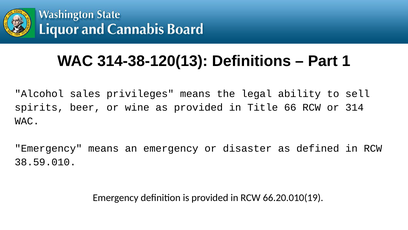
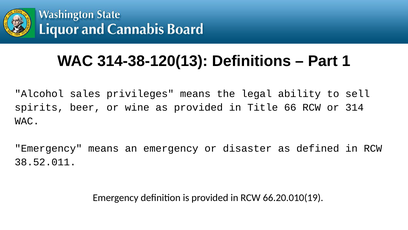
38.59.010: 38.59.010 -> 38.52.011 (45, 162)
